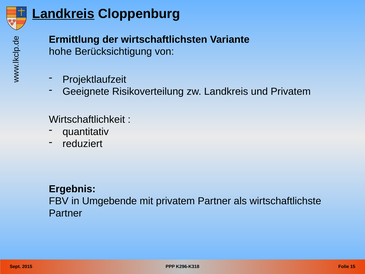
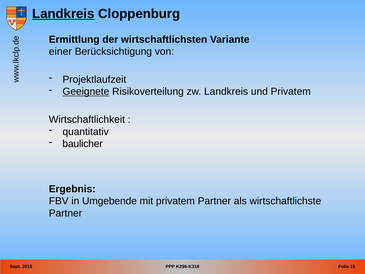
hohe: hohe -> einer (60, 52)
Geeignete underline: none -> present (86, 92)
reduziert: reduziert -> baulicher (83, 144)
